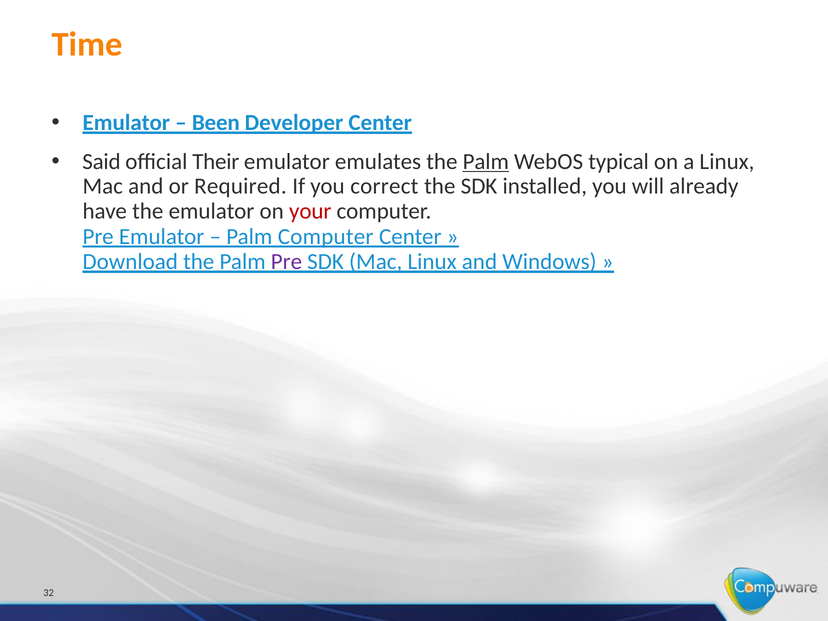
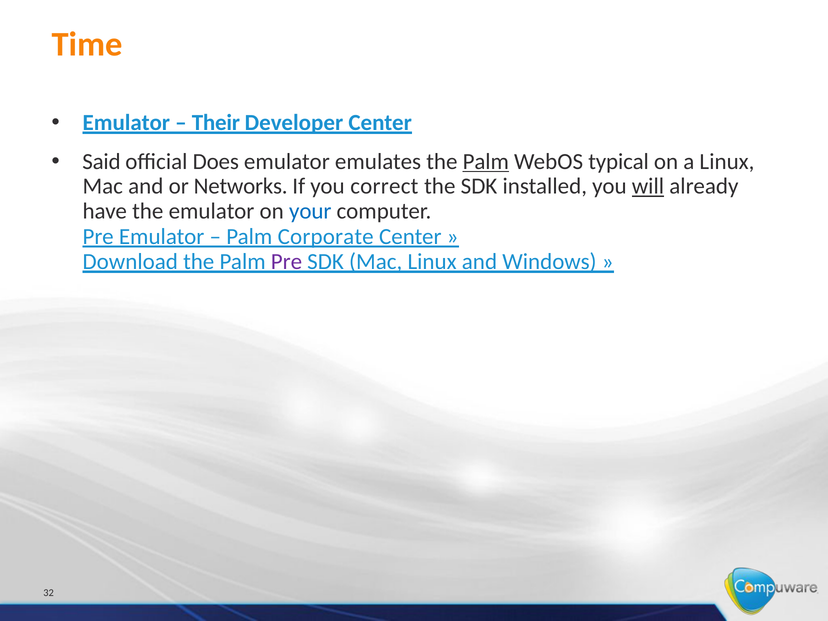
Been: Been -> Their (216, 123)
Their: Their -> Does (216, 162)
Required: Required -> Networks (241, 186)
will underline: none -> present (648, 186)
your colour: red -> blue (310, 211)
Palm Computer: Computer -> Corporate (326, 236)
